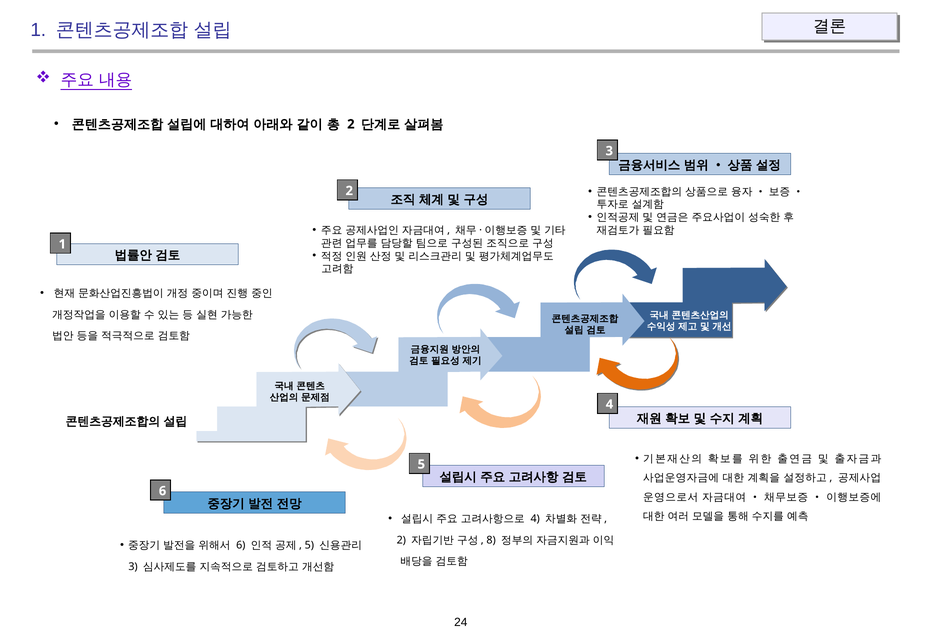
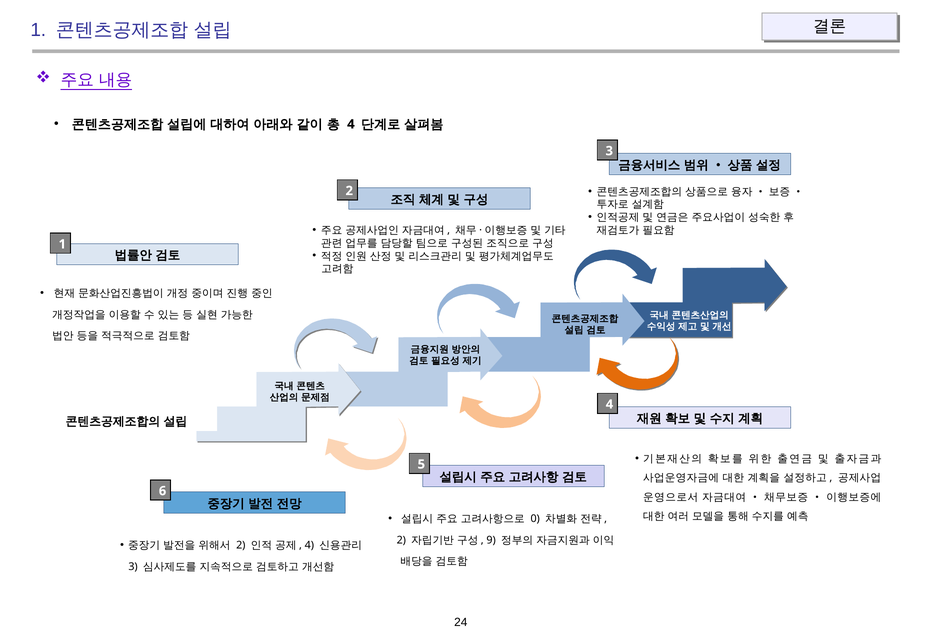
2: 2 -> 4 (351, 124)
4: 4 -> 0 (535, 519)
8: 8 -> 9 (491, 540)
6: 6 -> 2 (241, 546)
5: 5 -> 4 (309, 546)
